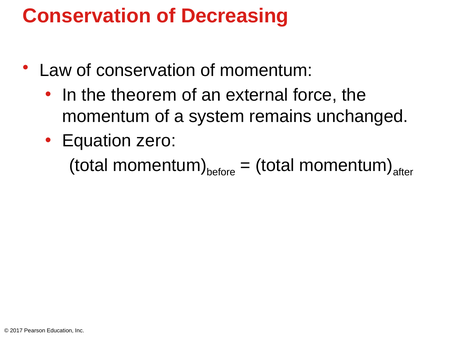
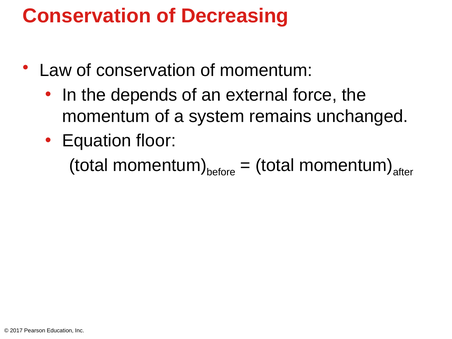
theorem: theorem -> depends (144, 95)
zero: zero -> floor (156, 141)
